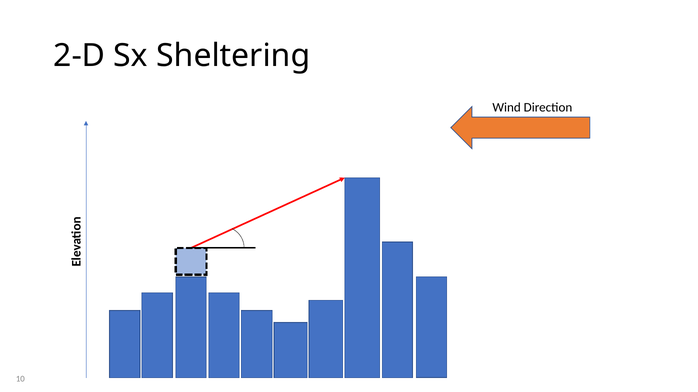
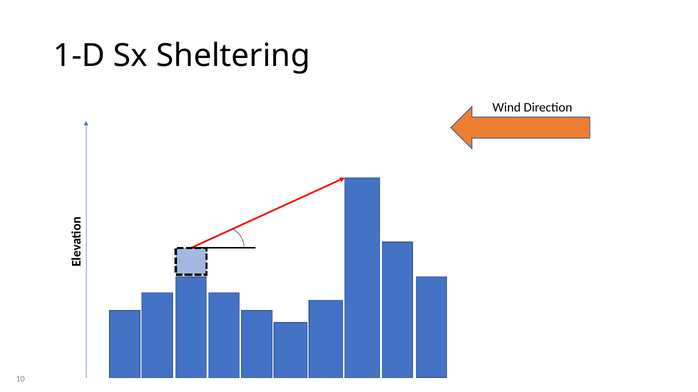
2-D: 2-D -> 1-D (79, 56)
